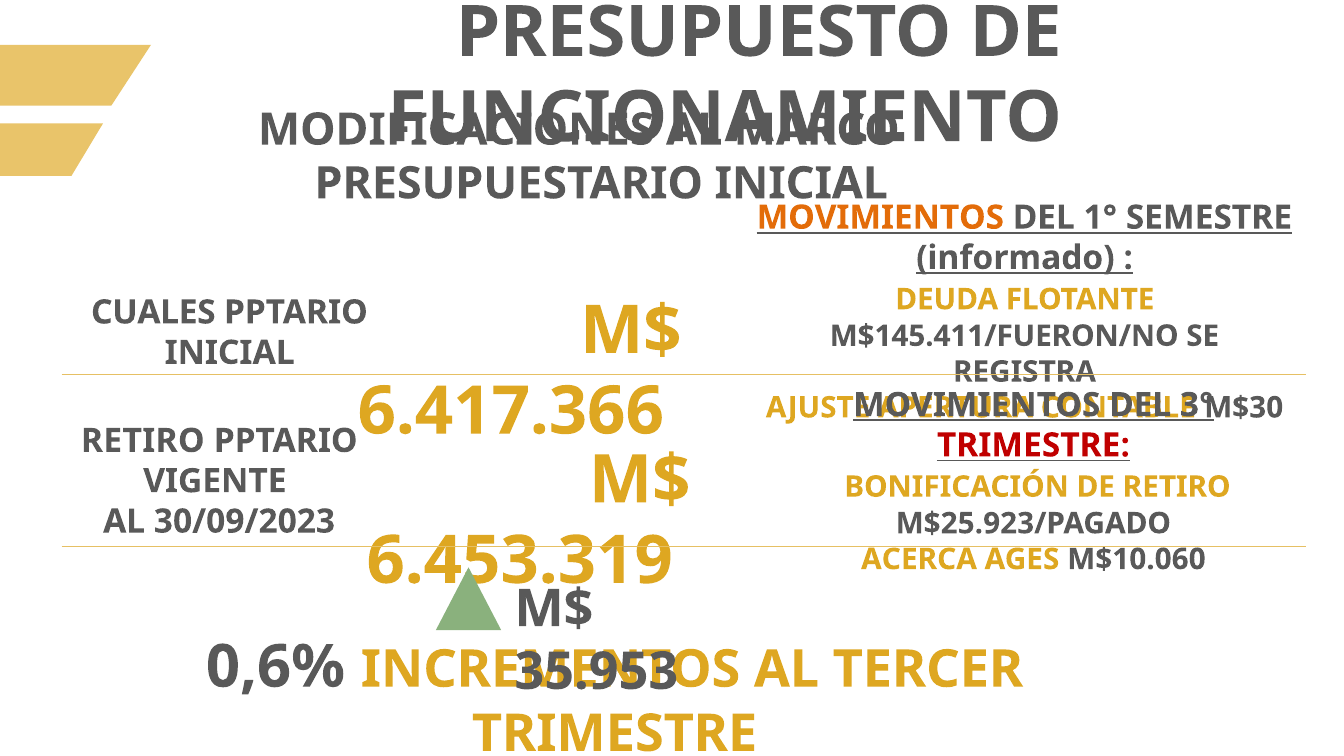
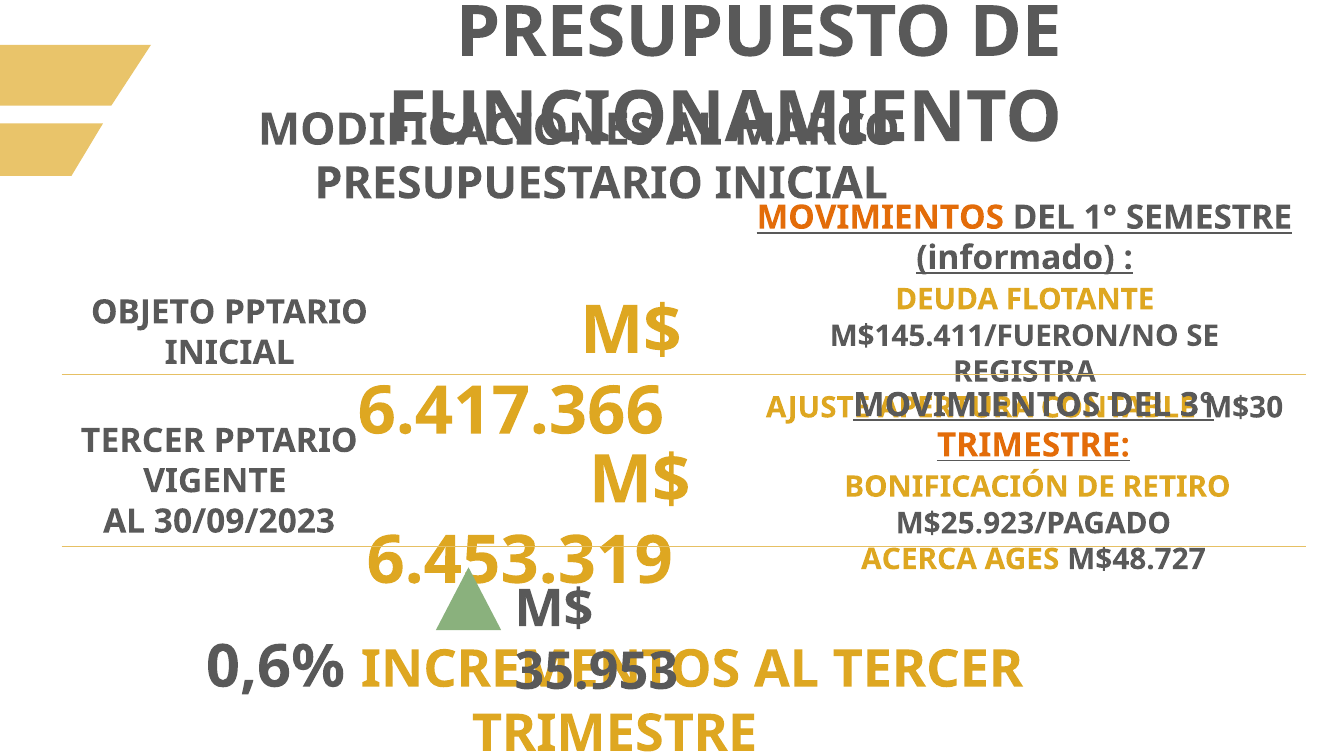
CUALES: CUALES -> OBJETO (153, 312)
RETIRO: RETIRO -> TERCER (143, 441)
TRIMESTRE colour: red -> orange (1033, 445)
M$10.060: M$10.060 -> M$48.727 (1136, 559)
